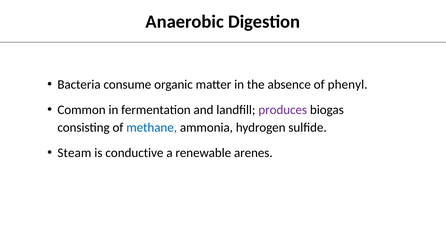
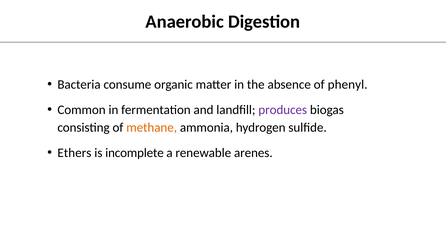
methane colour: blue -> orange (152, 128)
Steam: Steam -> Ethers (74, 153)
conductive: conductive -> incomplete (134, 153)
